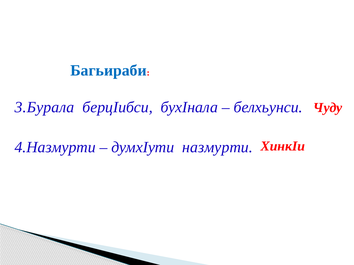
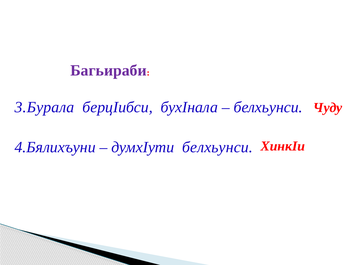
Багьираби colour: blue -> purple (108, 70)
4.Назмурти: 4.Назмурти -> 4.Бялихъуни (55, 148)
думхIути назмурти: назмурти -> белхьунси (217, 148)
